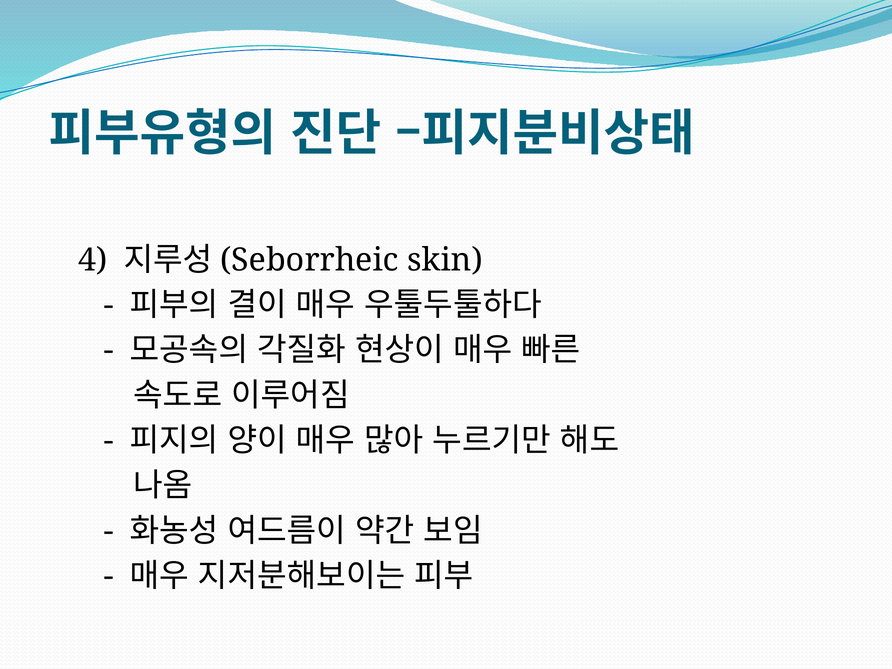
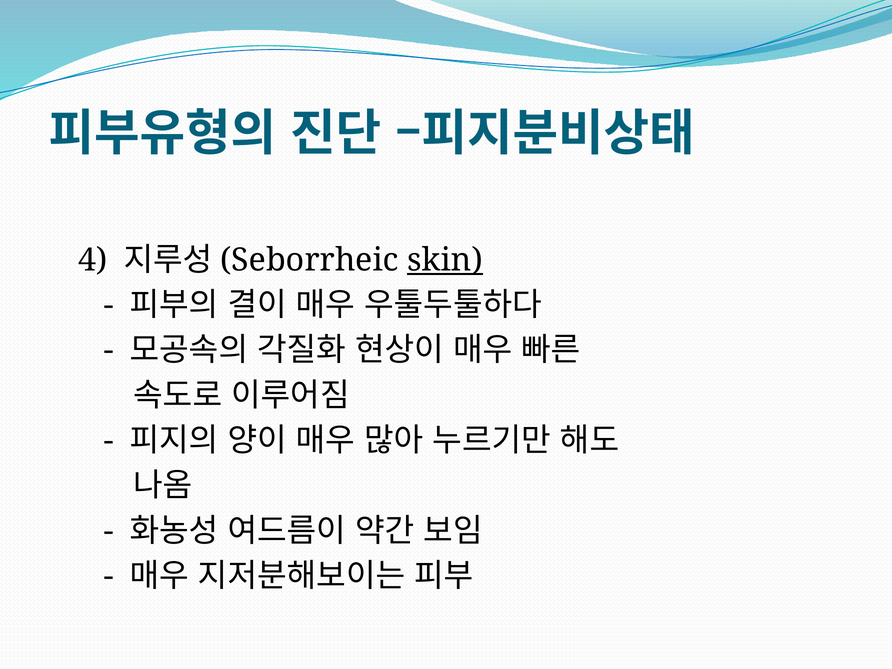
skin underline: none -> present (445, 260)
